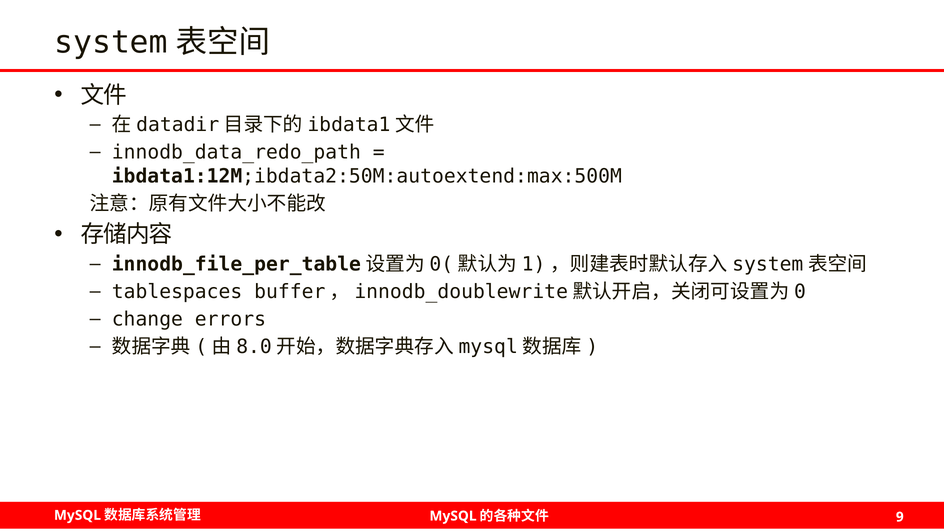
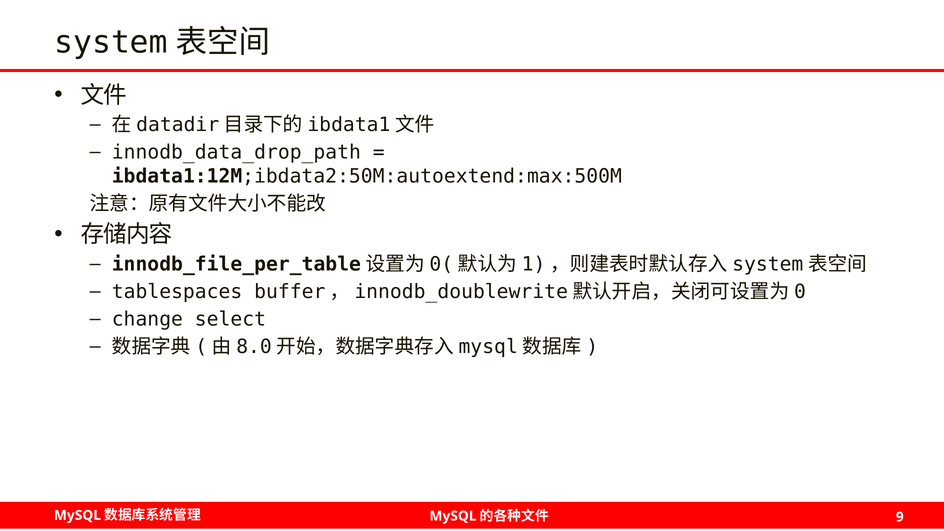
innodb_data_redo_path: innodb_data_redo_path -> innodb_data_drop_path (236, 152)
errors: errors -> select (230, 319)
